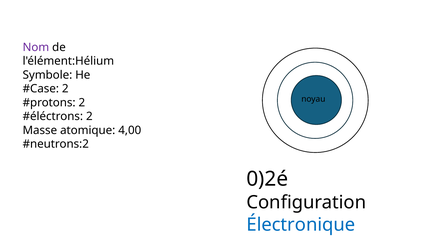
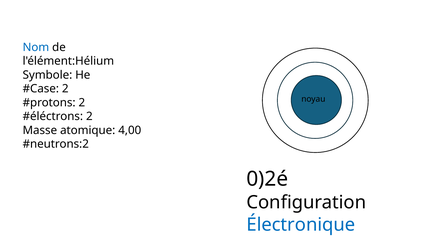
Nom colour: purple -> blue (36, 47)
